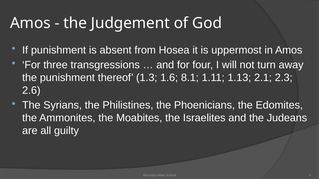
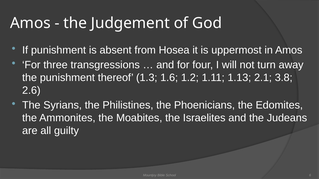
8.1: 8.1 -> 1.2 (190, 78)
2.3: 2.3 -> 3.8 (284, 78)
